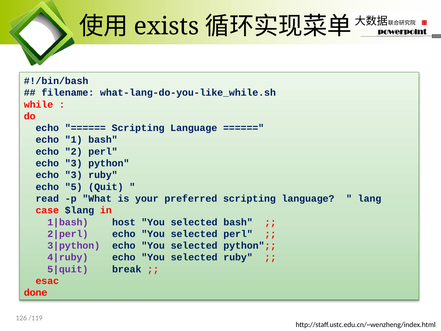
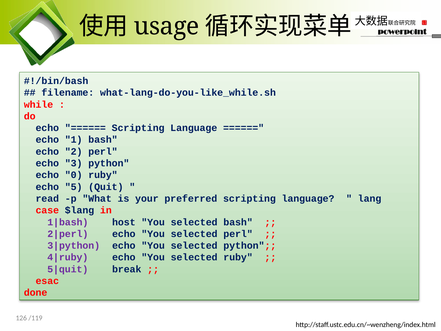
exists: exists -> usage (167, 27)
3: 3 -> 0 (74, 175)
